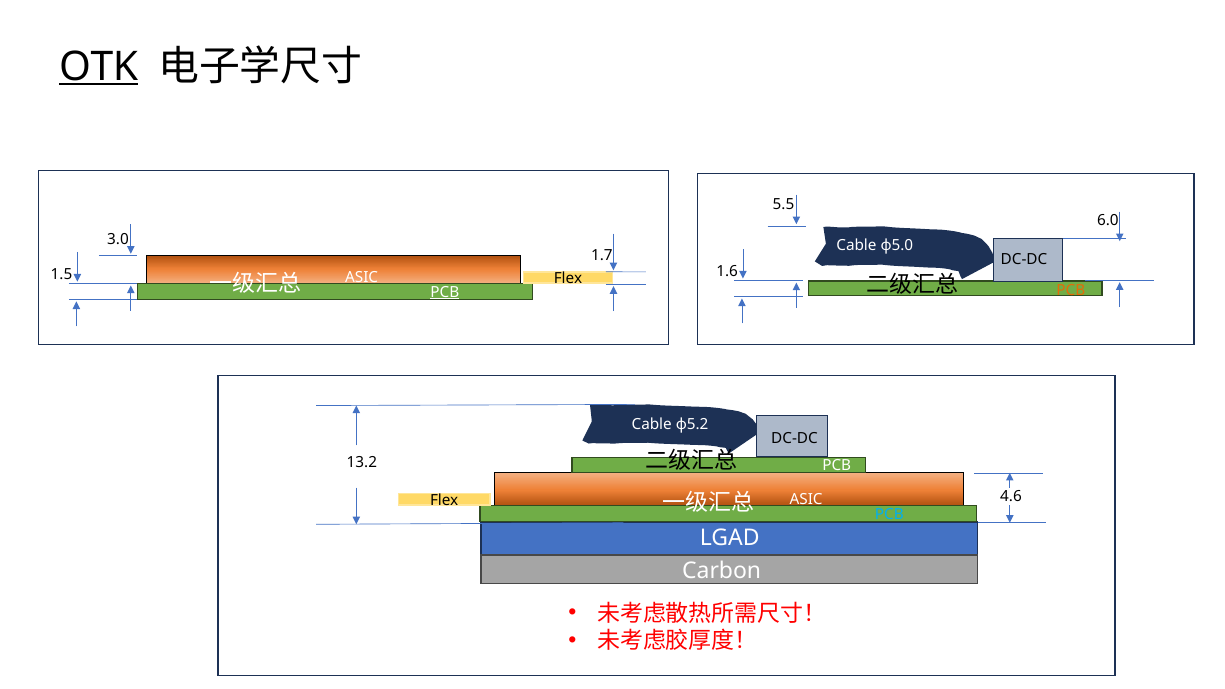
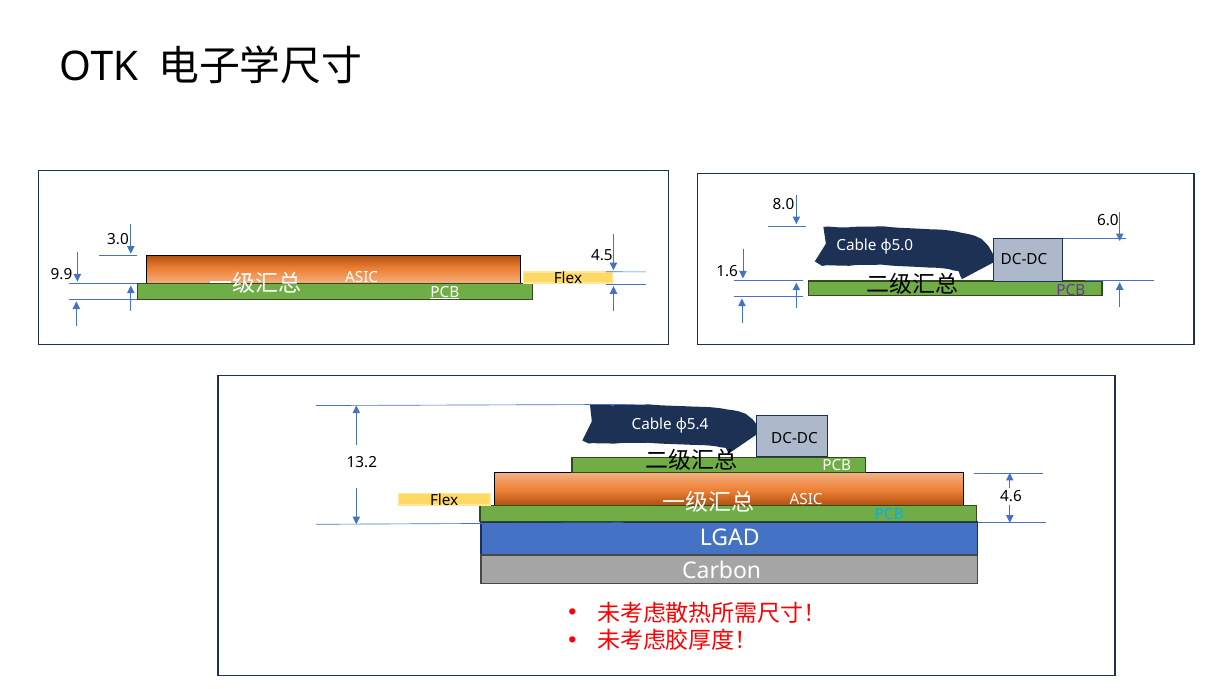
OTK underline: present -> none (99, 67)
5.5: 5.5 -> 8.0 (783, 204)
1.7: 1.7 -> 4.5 (602, 256)
1.5: 1.5 -> 9.9 (62, 274)
PCB colour: orange -> purple (1071, 291)
φ5.2: φ5.2 -> φ5.4 (692, 424)
